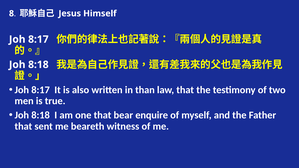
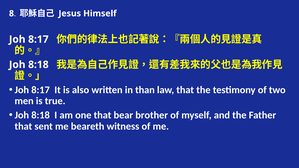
enquire: enquire -> brother (152, 115)
